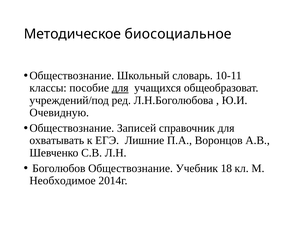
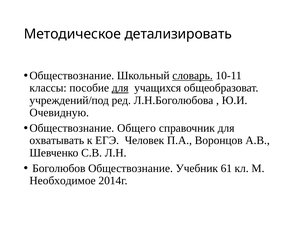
биосоциальное: биосоциальное -> детализировать (178, 34)
словарь underline: none -> present (193, 75)
Записей: Записей -> Общего (137, 128)
Лишние: Лишние -> Человек (144, 140)
18: 18 -> 61 (226, 168)
